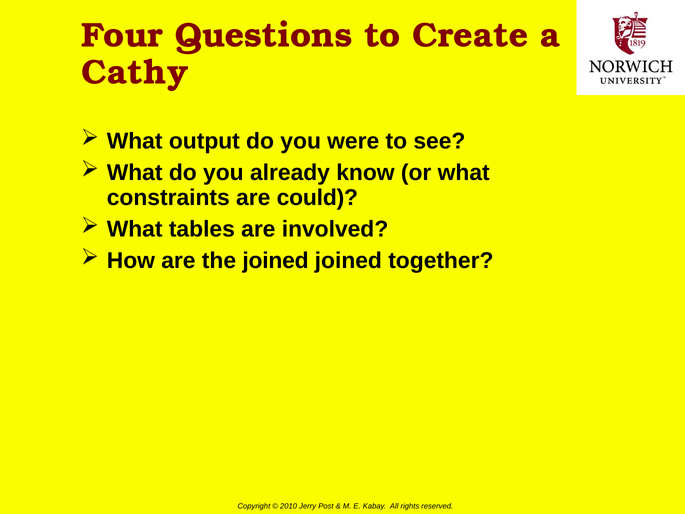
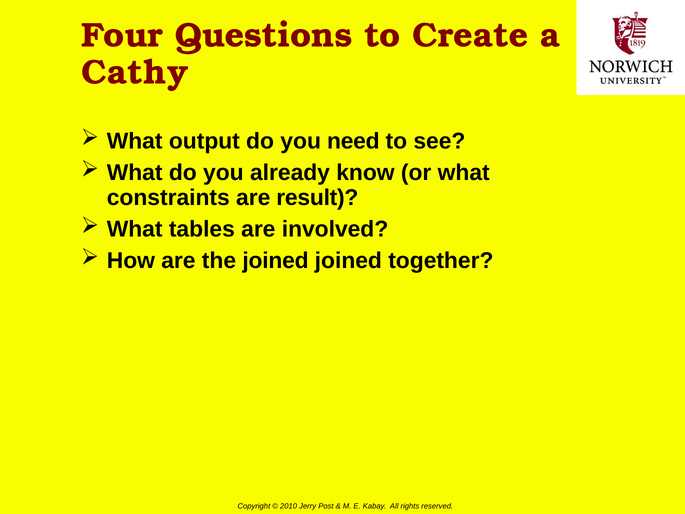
were: were -> need (353, 141)
could: could -> result (317, 197)
